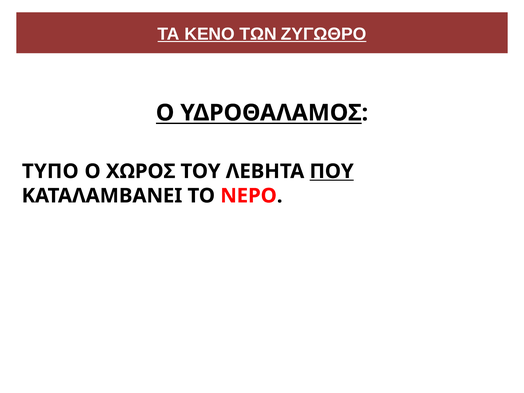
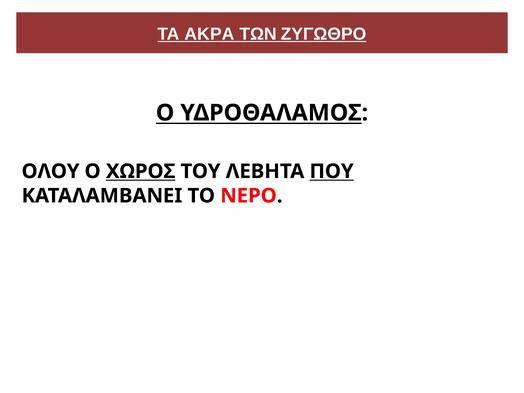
ΚΕΝΟ: ΚΕΝΟ -> ΑΚΡΑ (210, 34)
ΤΥΠΟ: ΤΥΠΟ -> ΟΛΟΥ (51, 171)
ΧΩΡΟΣ underline: none -> present (141, 171)
